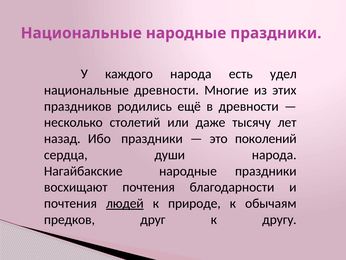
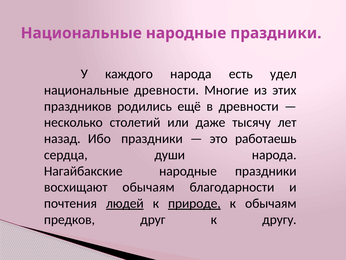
поколений: поколений -> работаешь (266, 138)
восхищают почтения: почтения -> обычаям (149, 187)
природе underline: none -> present (194, 203)
